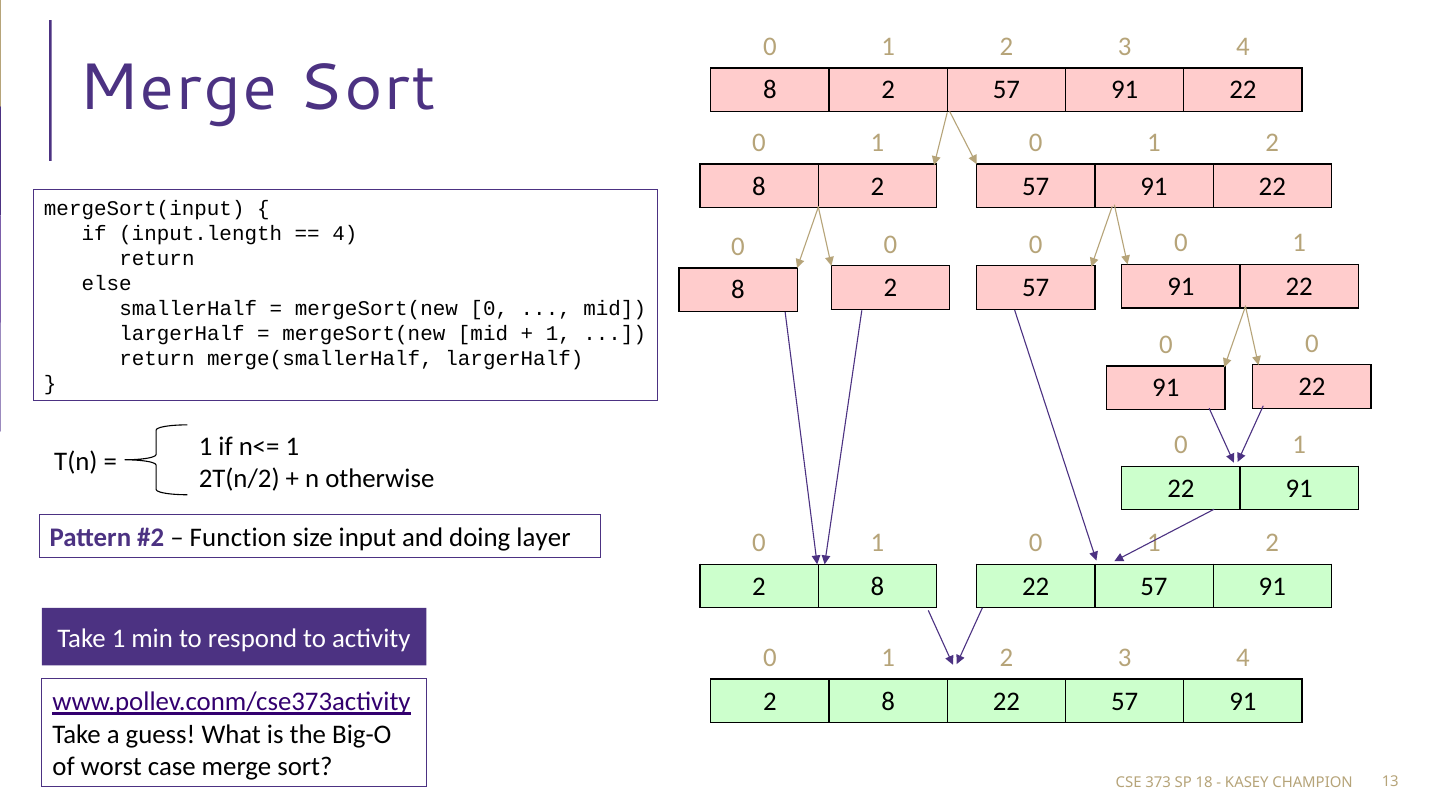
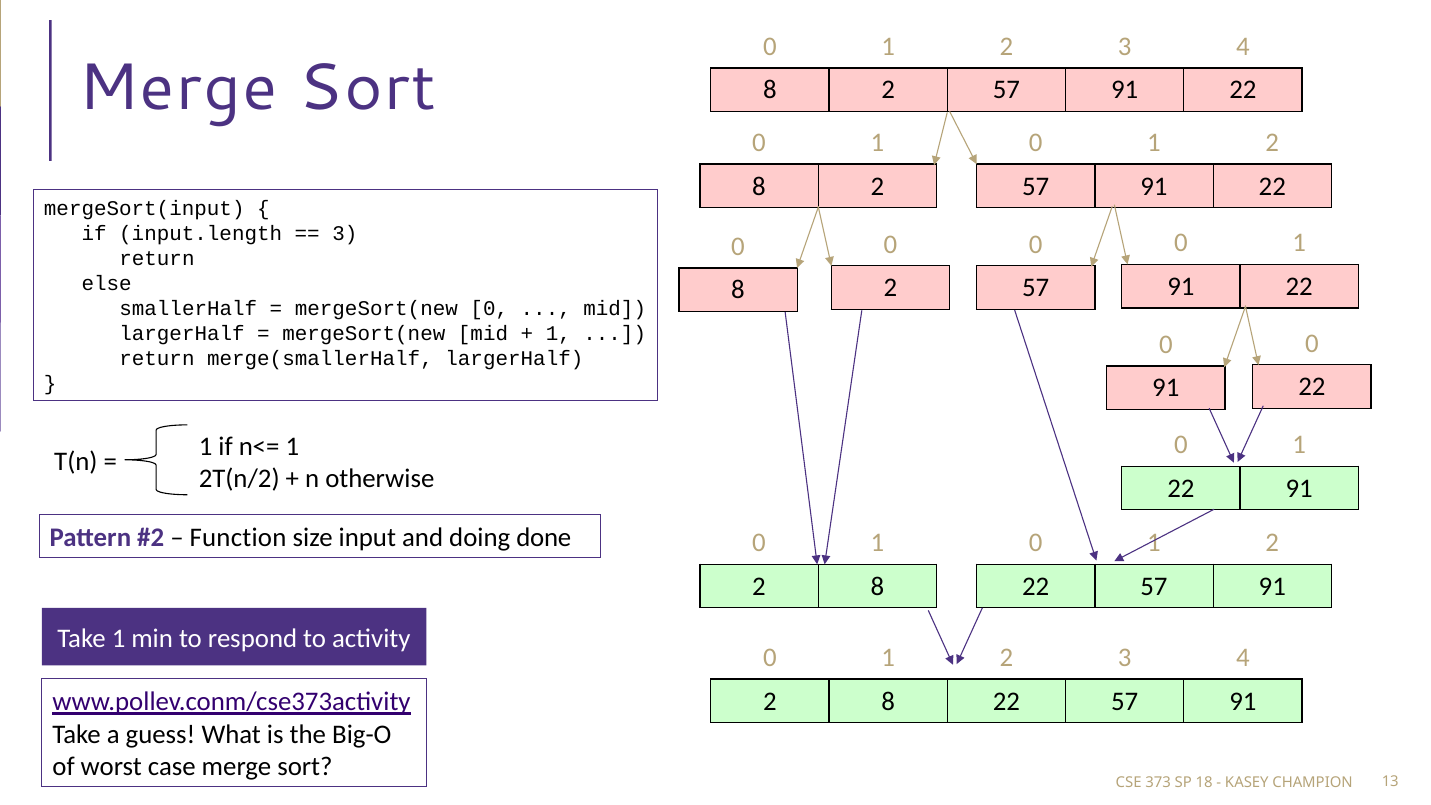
4: 4 -> 3 (345, 234)
layer: layer -> done (544, 538)
